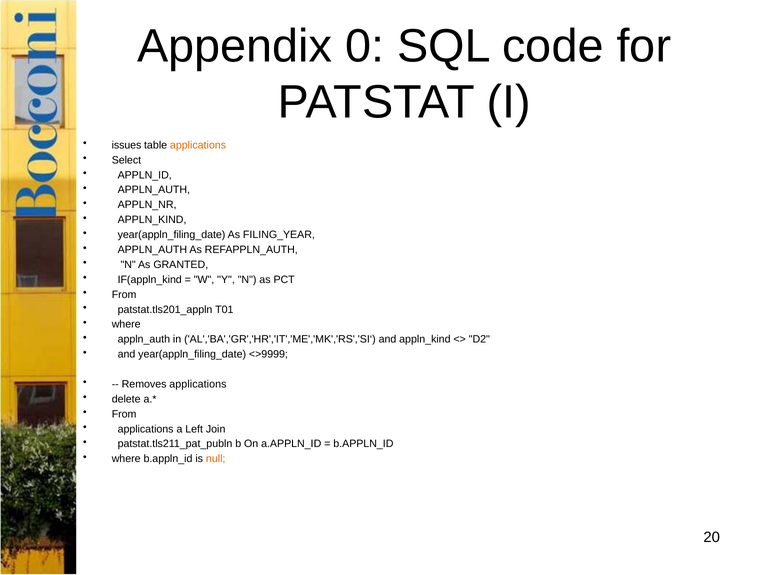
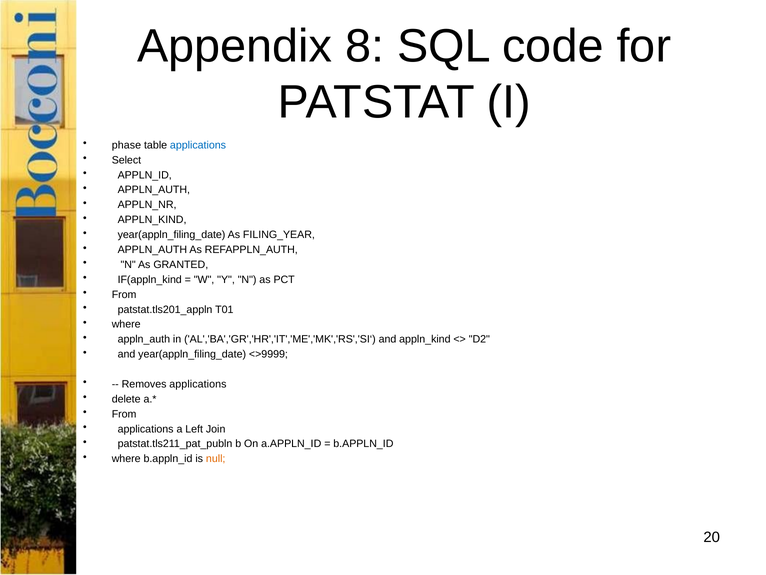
0: 0 -> 8 (365, 46)
issues: issues -> phase (126, 145)
applications colour: orange -> blue (198, 145)
